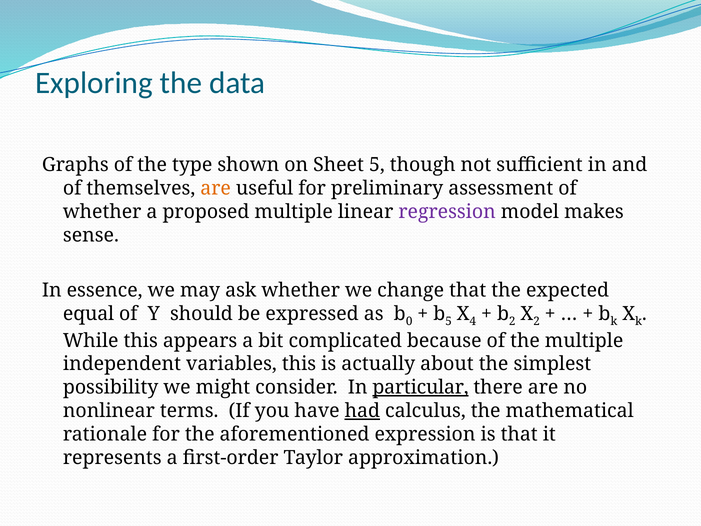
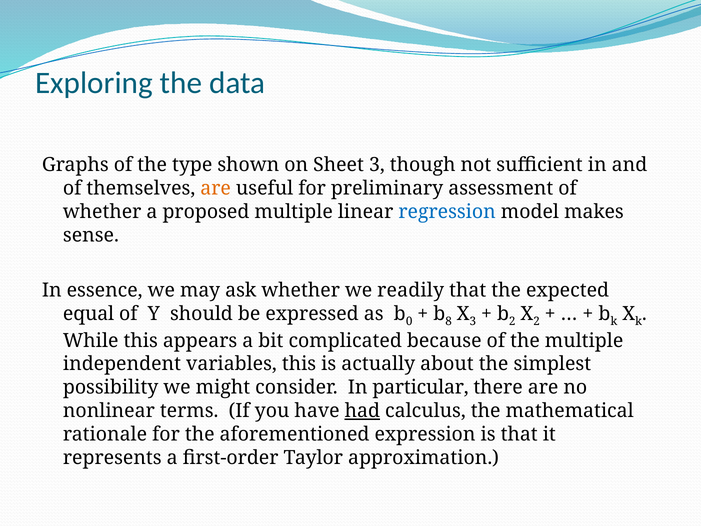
Sheet 5: 5 -> 3 (377, 165)
regression colour: purple -> blue (447, 212)
change: change -> readily (411, 290)
5: 5 -> 8 (449, 321)
4: 4 -> 3 (473, 321)
particular underline: present -> none (421, 387)
